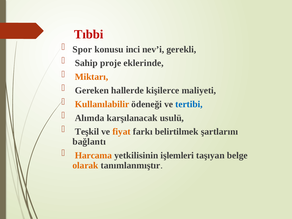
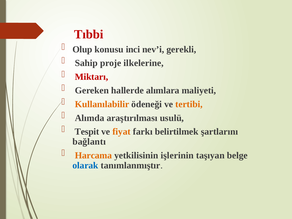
Spor: Spor -> Olup (82, 49)
eklerinde: eklerinde -> ilkelerine (144, 63)
Miktarı colour: orange -> red (92, 77)
kişilerce: kişilerce -> alımlara (163, 91)
tertibi colour: blue -> orange (189, 104)
karşılanacak: karşılanacak -> araştırılması (132, 118)
Teşkil: Teşkil -> Tespit (87, 132)
işlemleri: işlemleri -> işlerinin (177, 155)
olarak colour: orange -> blue (85, 166)
